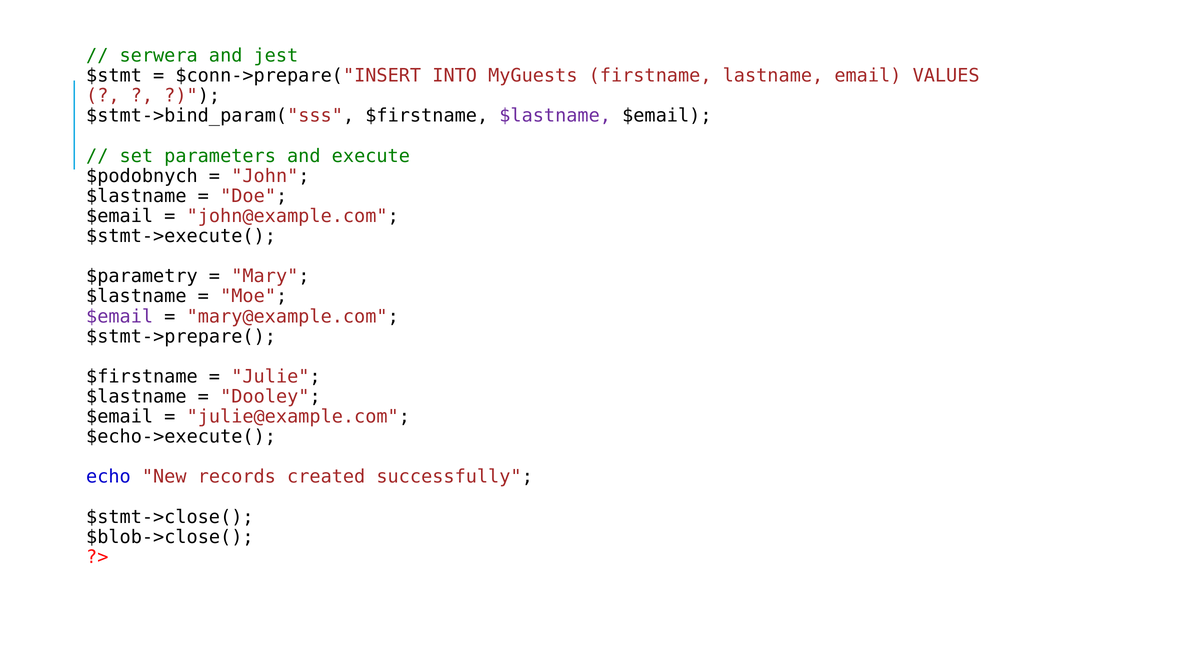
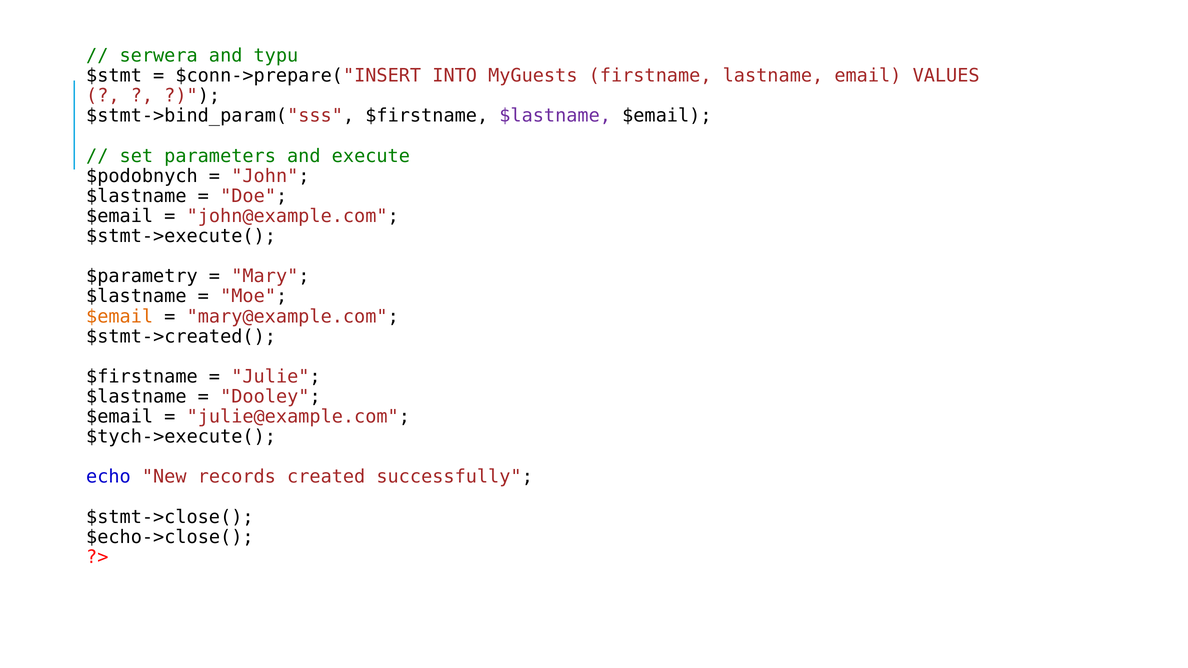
jest: jest -> typu (276, 56)
$email colour: purple -> orange (120, 317)
$stmt->prepare(: $stmt->prepare( -> $stmt->created( (181, 337)
$echo->execute(: $echo->execute( -> $tych->execute( (181, 437)
$blob->close(: $blob->close( -> $echo->close( (170, 537)
